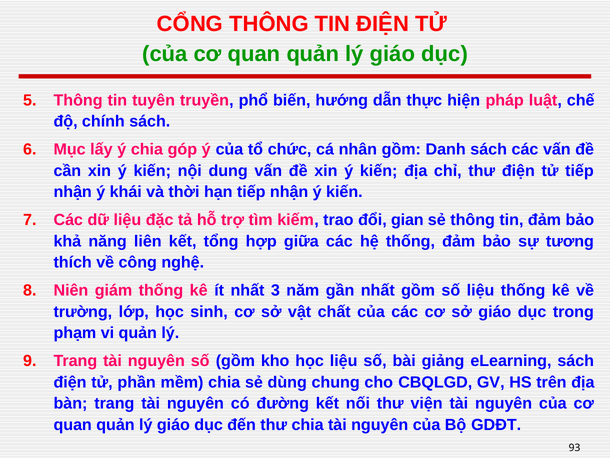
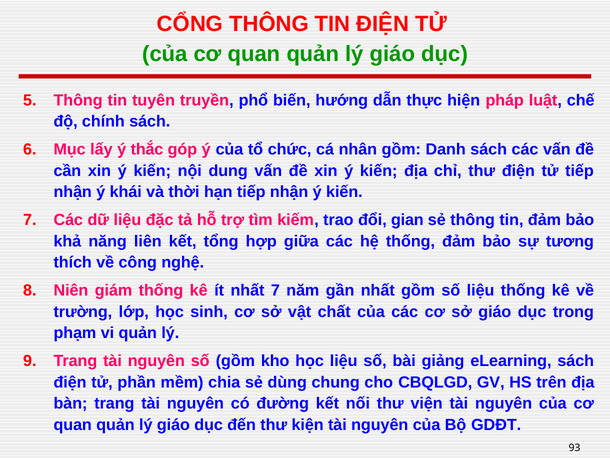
ý chia: chia -> thắc (147, 149)
nhất 3: 3 -> 7 (275, 290)
thư chia: chia -> kiện (308, 424)
